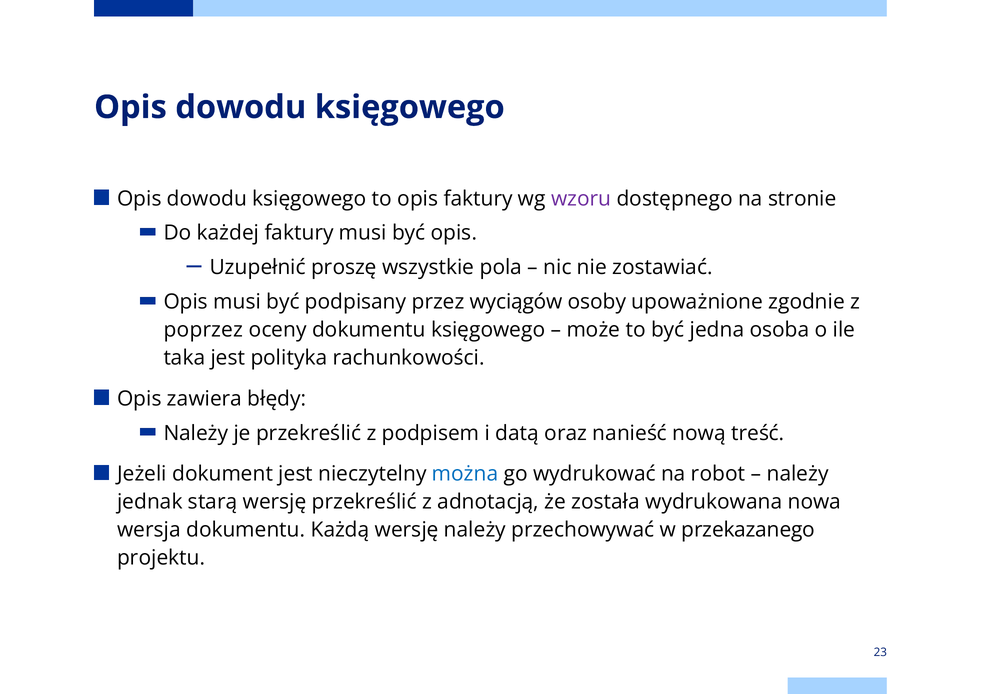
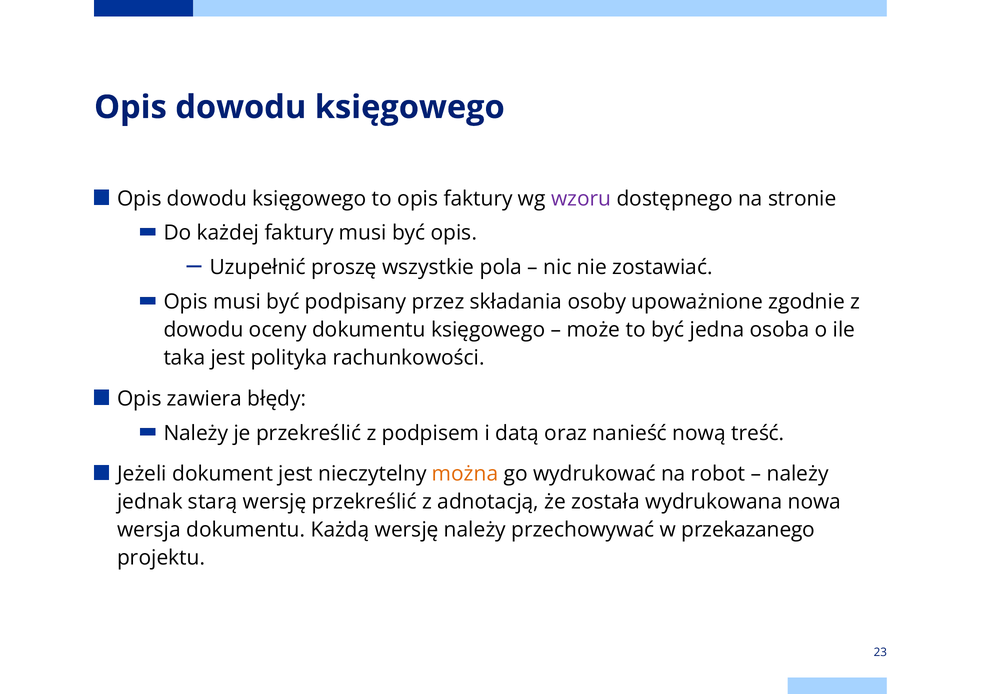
wyciągów: wyciągów -> składania (516, 302)
poprzez: poprzez -> dowodu (204, 330)
można colour: blue -> orange (465, 474)
